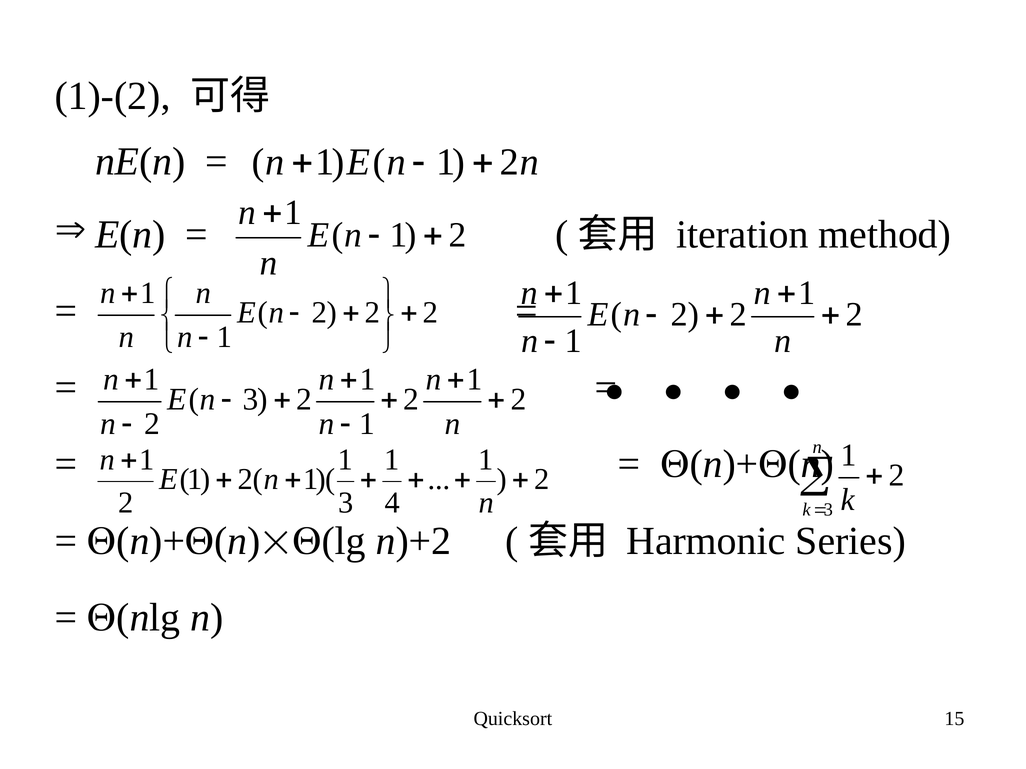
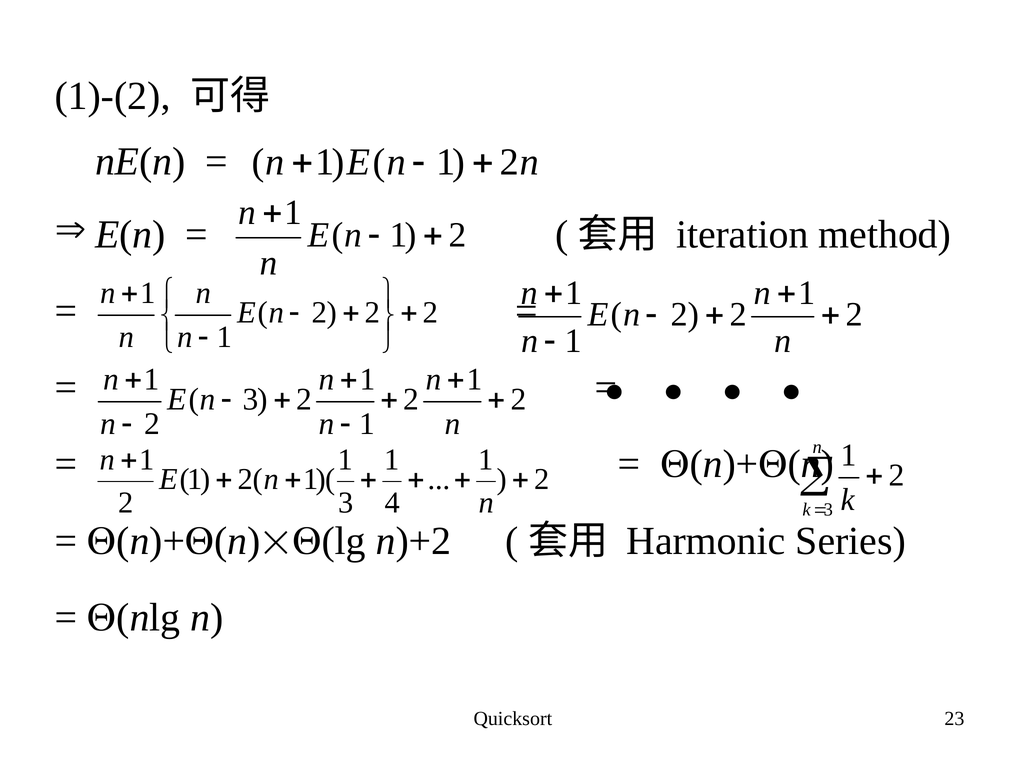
15: 15 -> 23 (954, 719)
